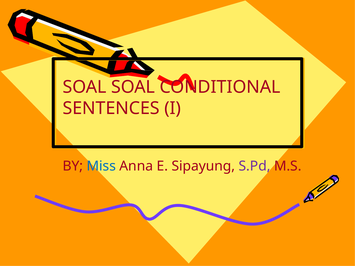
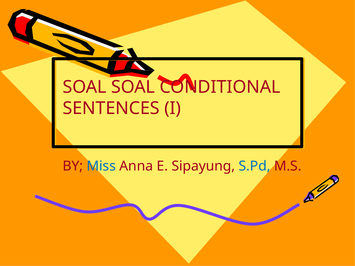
S.Pd colour: purple -> blue (255, 166)
